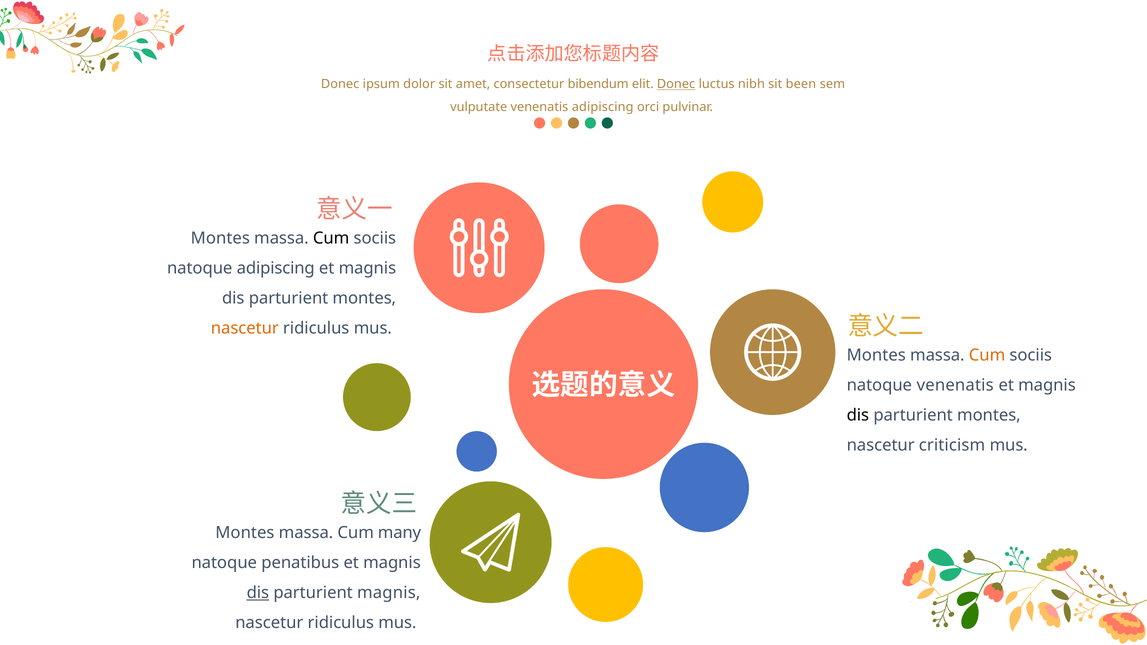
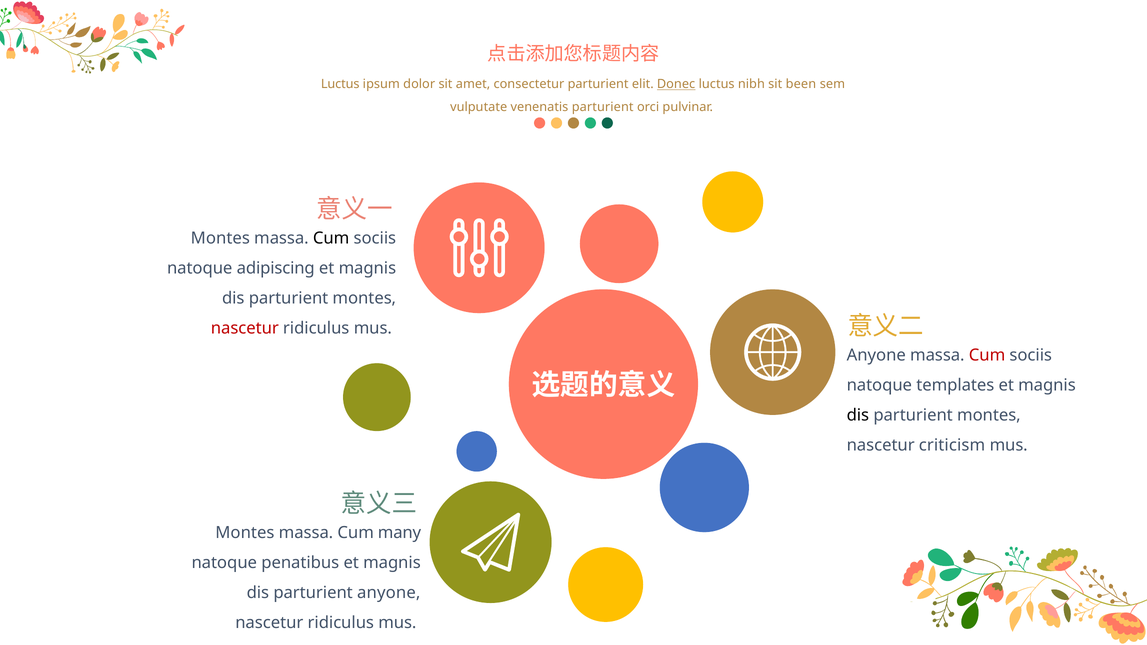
Donec: Donec -> Luctus (340, 84)
consectetur bibendum: bibendum -> parturient (598, 84)
venenatis adipiscing: adipiscing -> parturient (603, 107)
nascetur colour: orange -> red (245, 328)
Montes: Montes -> Anyone (876, 355)
Cum colour: orange -> red (987, 355)
natoque venenatis: venenatis -> templates (955, 385)
dis underline: present -> none (258, 593)
parturient magnis: magnis -> anyone (389, 593)
